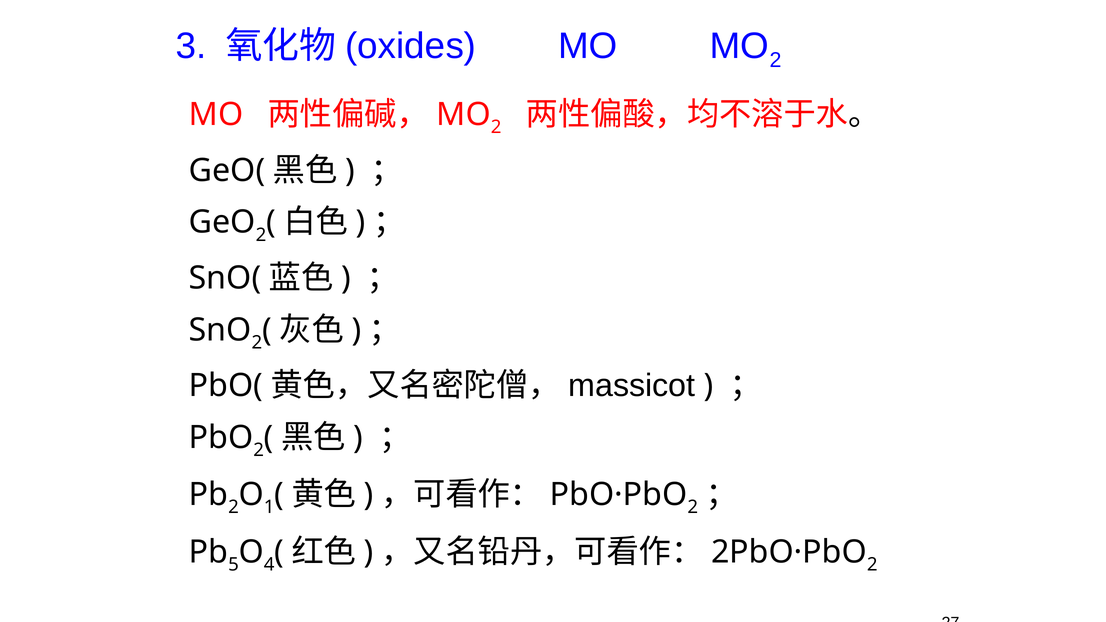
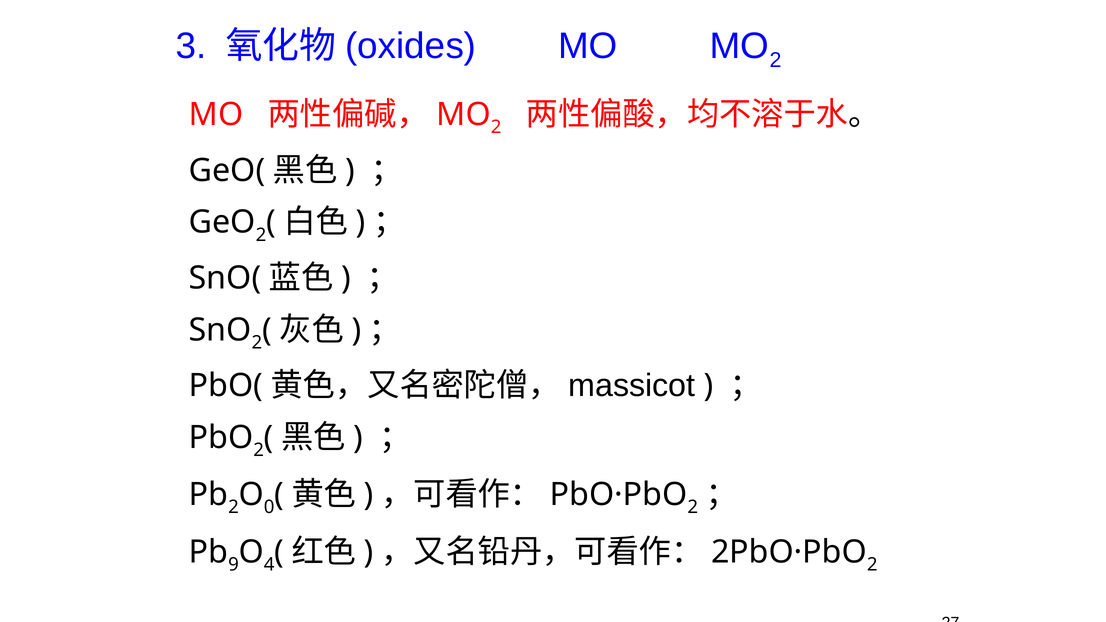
1: 1 -> 0 (269, 507)
5: 5 -> 9 (233, 565)
